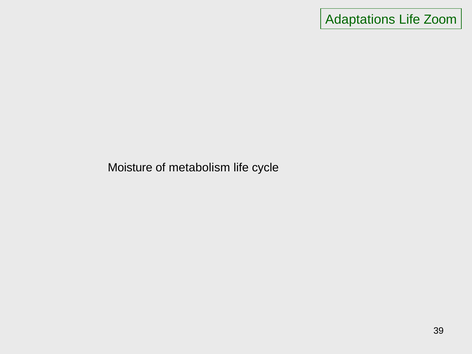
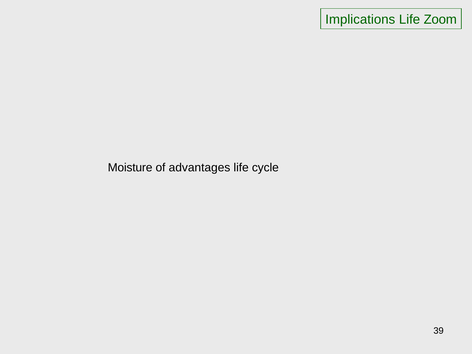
Adaptations: Adaptations -> Implications (360, 20)
metabolism: metabolism -> advantages (199, 168)
